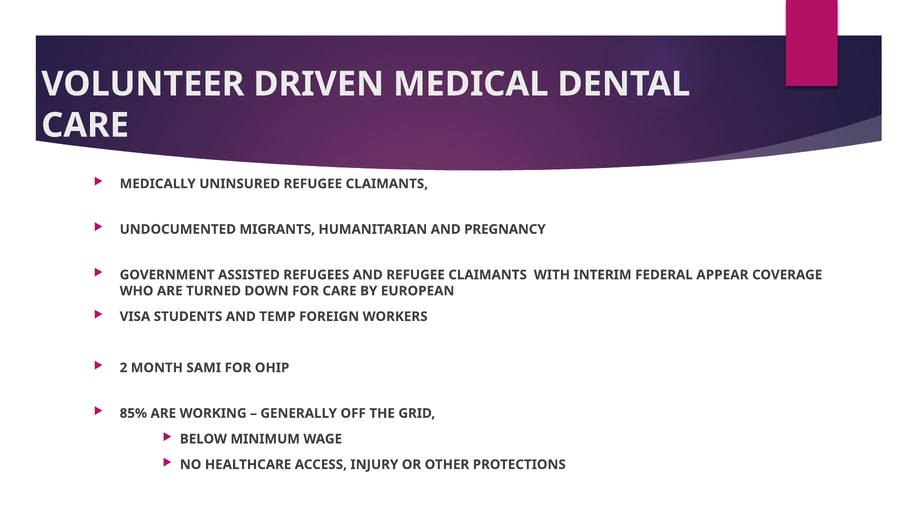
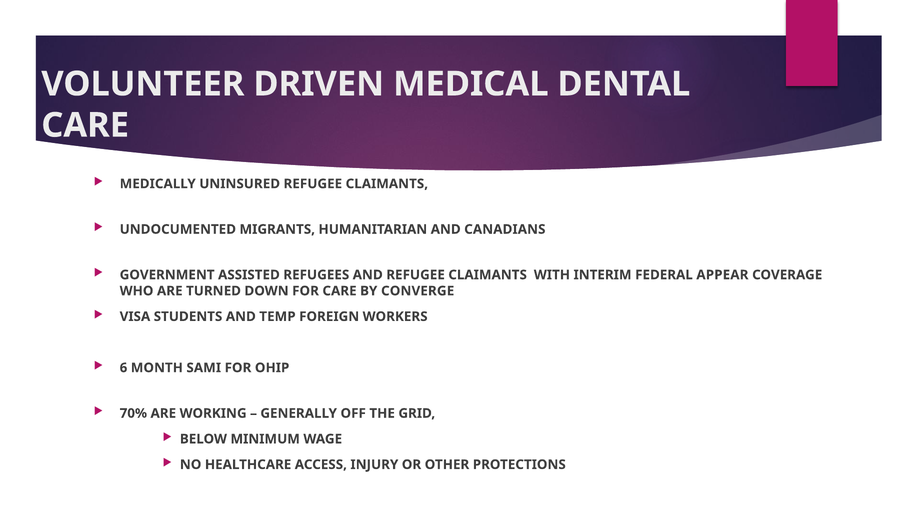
PREGNANCY: PREGNANCY -> CANADIANS (505, 230)
EUROPEAN: EUROPEAN -> CONVERGE (418, 291)
2: 2 -> 6 (124, 368)
85%: 85% -> 70% (133, 414)
